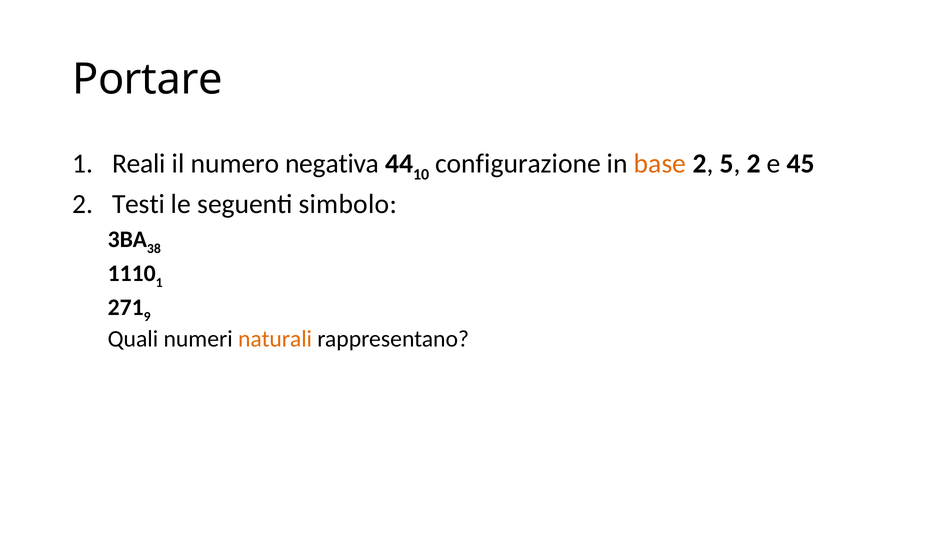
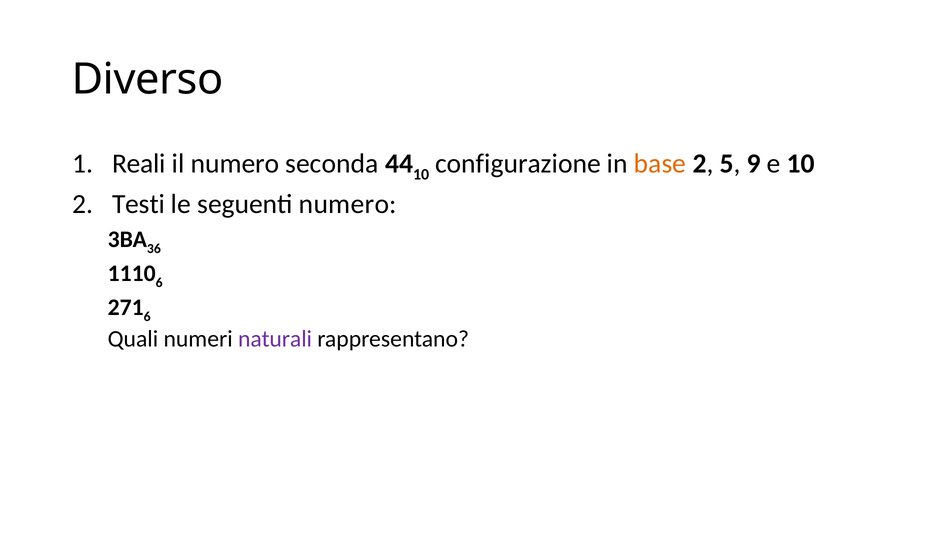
Portare: Portare -> Diverso (147, 80)
negativa: negativa -> seconda (332, 163)
5 2: 2 -> 9 (754, 163)
e 45: 45 -> 10 (801, 163)
seguenti simbolo: simbolo -> numero (348, 204)
38: 38 -> 36 (154, 249)
1: 1 -> 6 (159, 283)
9: 9 -> 6 (147, 317)
naturali colour: orange -> purple (275, 339)
